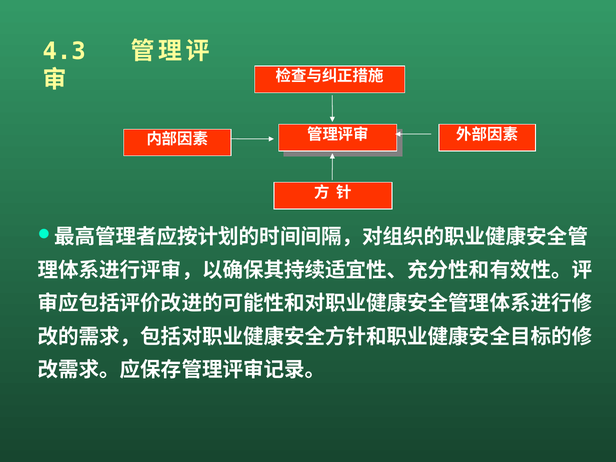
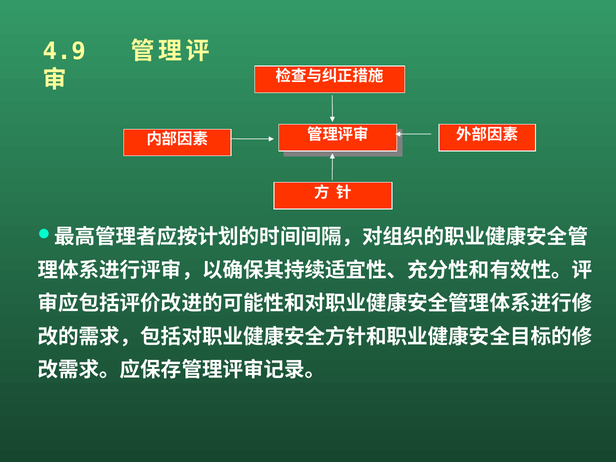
4.3: 4.3 -> 4.9 (64, 51)
